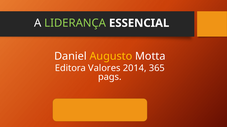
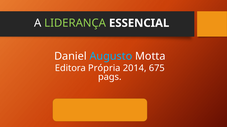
Augusto colour: yellow -> light blue (111, 56)
Valores: Valores -> Própria (104, 68)
365: 365 -> 675 (157, 68)
